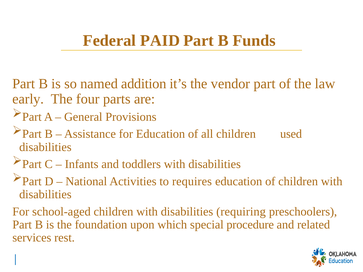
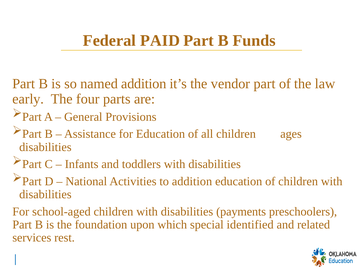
used: used -> ages (291, 134)
to requires: requires -> addition (192, 181)
requiring: requiring -> payments (241, 212)
procedure: procedure -> identified (250, 225)
